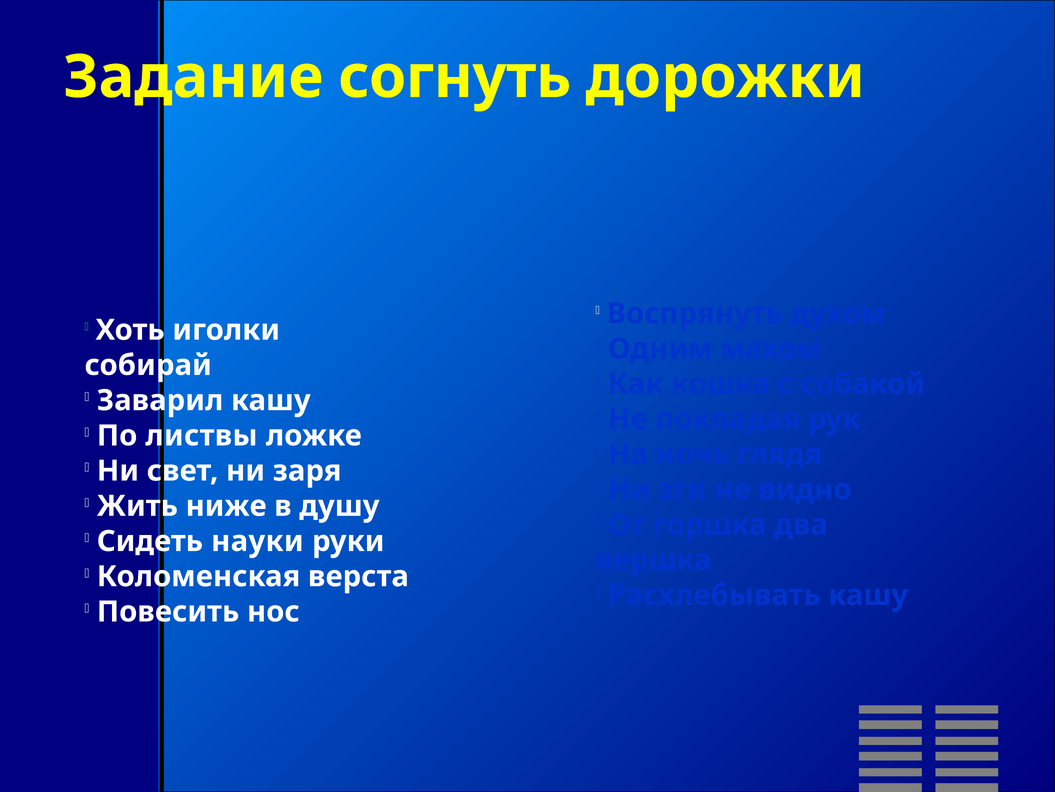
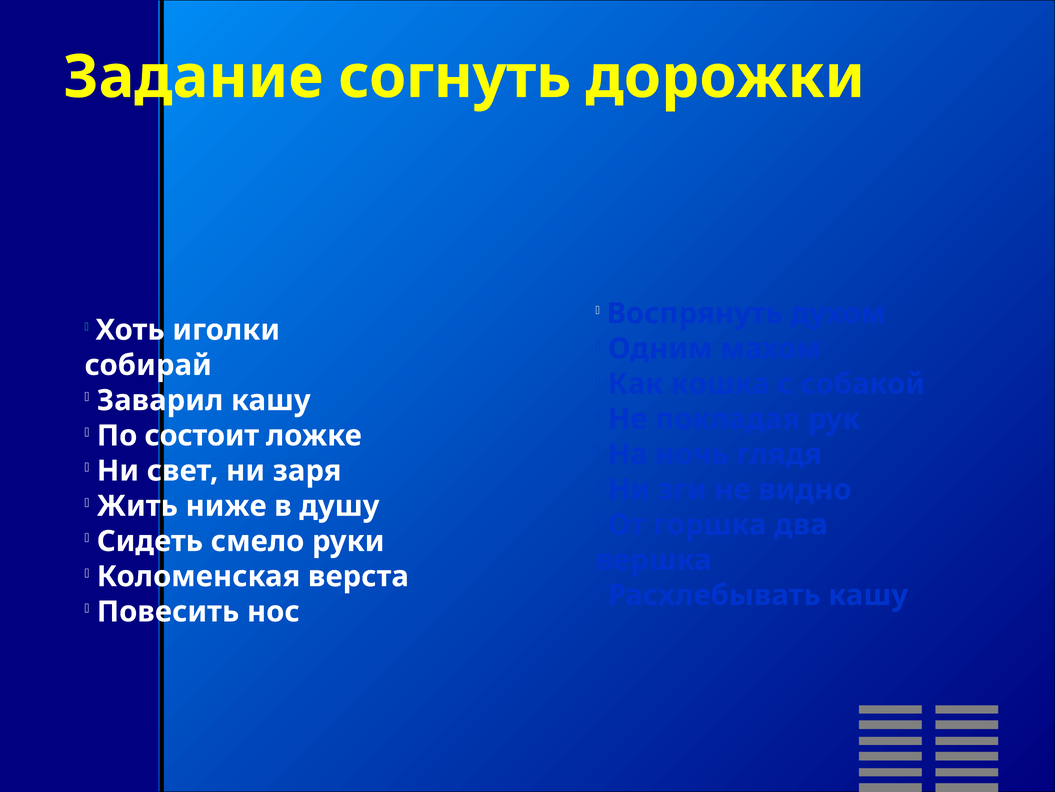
листвы: листвы -> состоит (202, 435)
науки: науки -> смело (258, 541)
